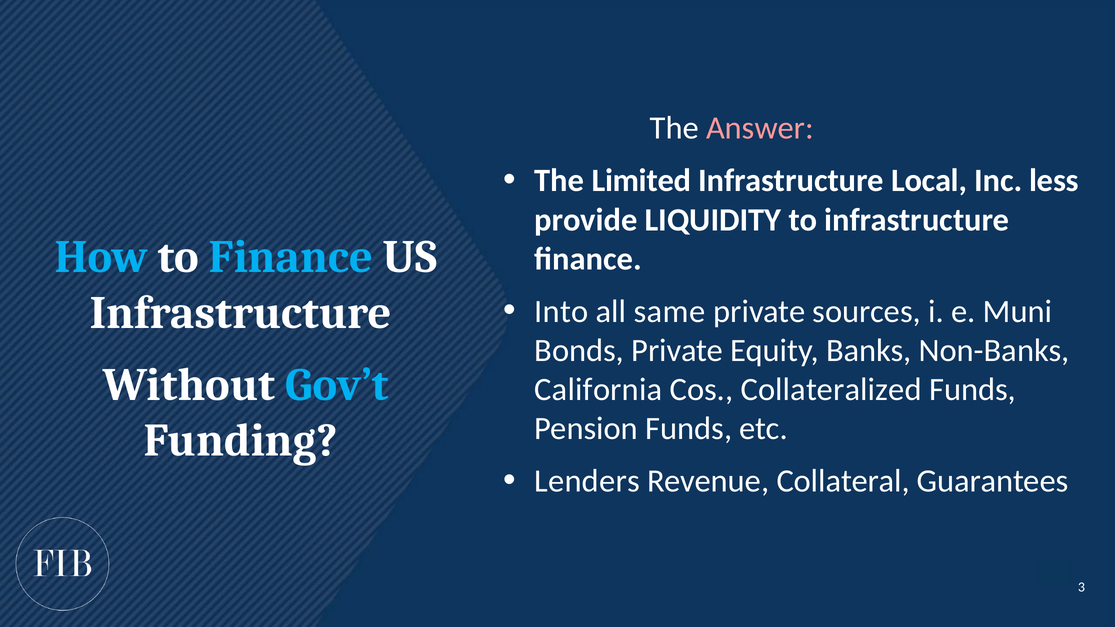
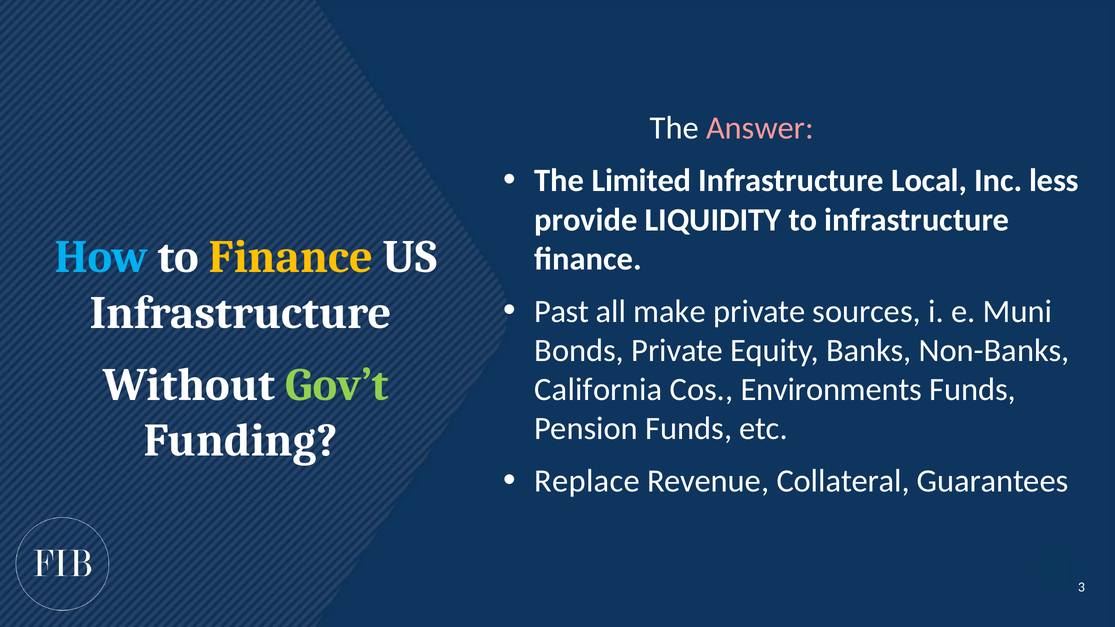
Finance colour: light blue -> yellow (291, 257)
Into: Into -> Past (562, 311)
same: same -> make (670, 311)
Gov’t colour: light blue -> light green (337, 385)
Collateralized: Collateralized -> Environments (831, 390)
Lenders: Lenders -> Replace (587, 481)
